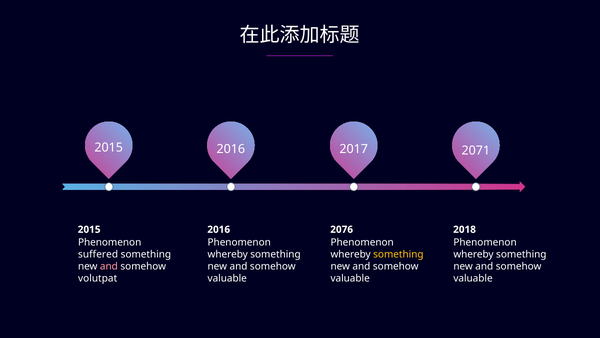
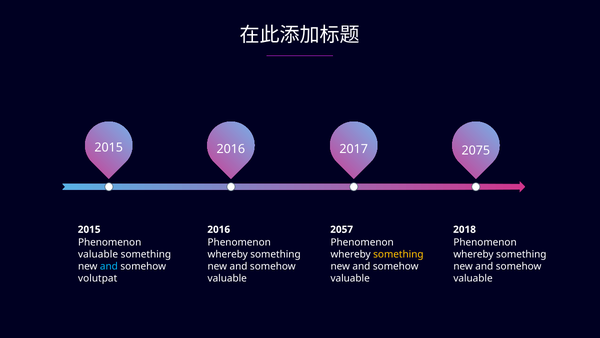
2071: 2071 -> 2075 (476, 150)
2076: 2076 -> 2057 (342, 229)
suffered: suffered -> valuable (98, 254)
and colour: pink -> light blue (109, 266)
